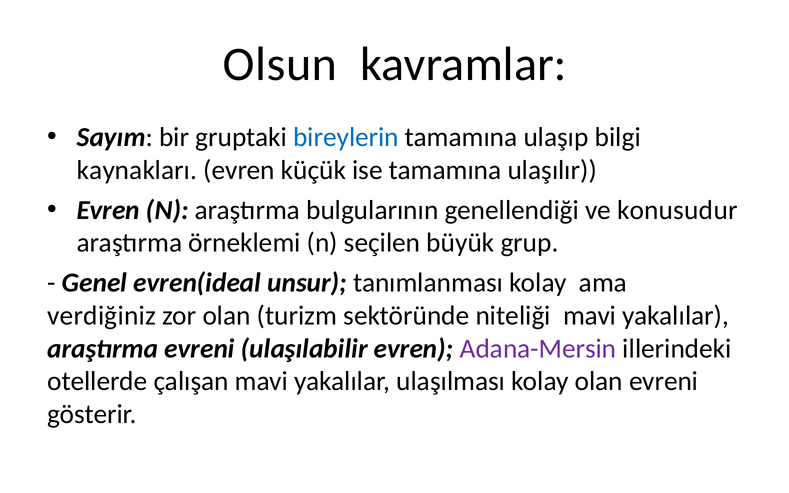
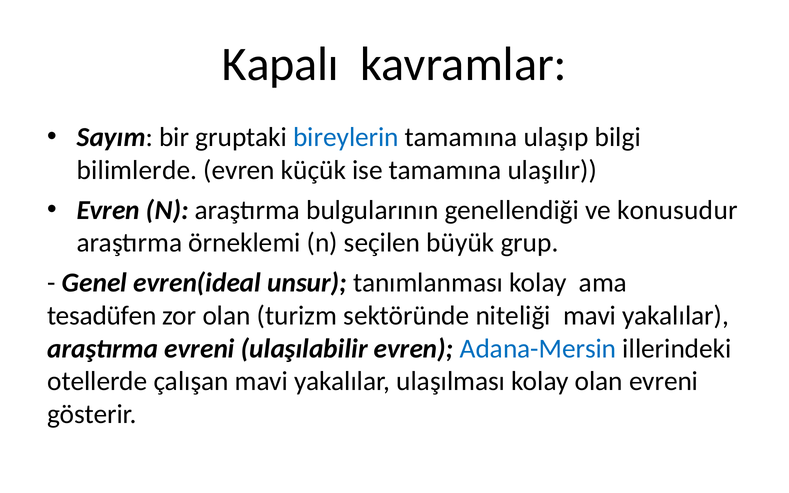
Olsun: Olsun -> Kapalı (280, 64)
kaynakları: kaynakları -> bilimlerde (137, 170)
verdiğiniz: verdiğiniz -> tesadüfen (102, 316)
Adana-Mersin colour: purple -> blue (538, 349)
